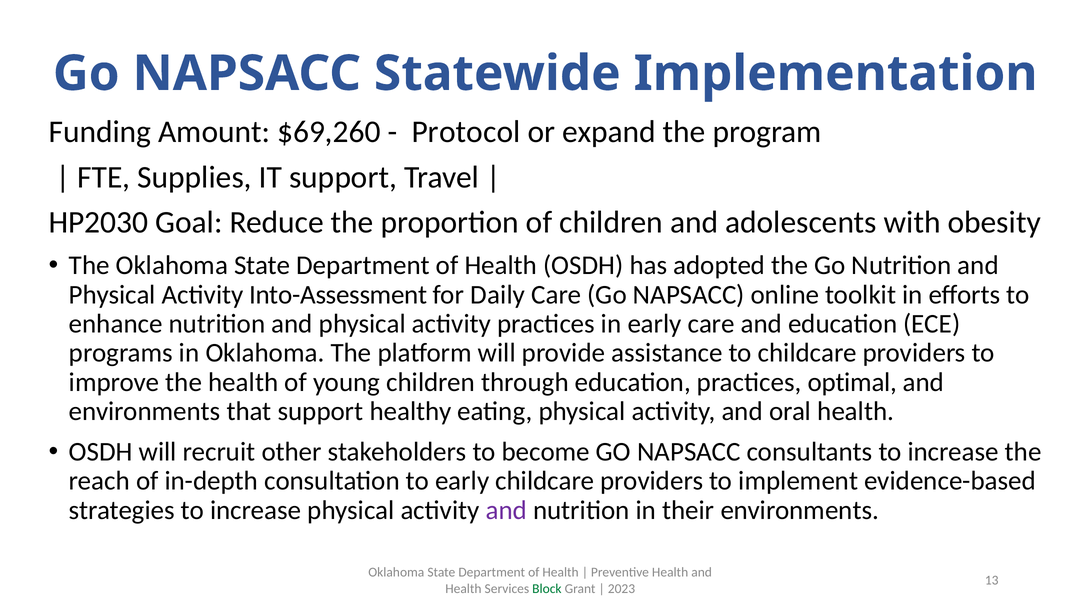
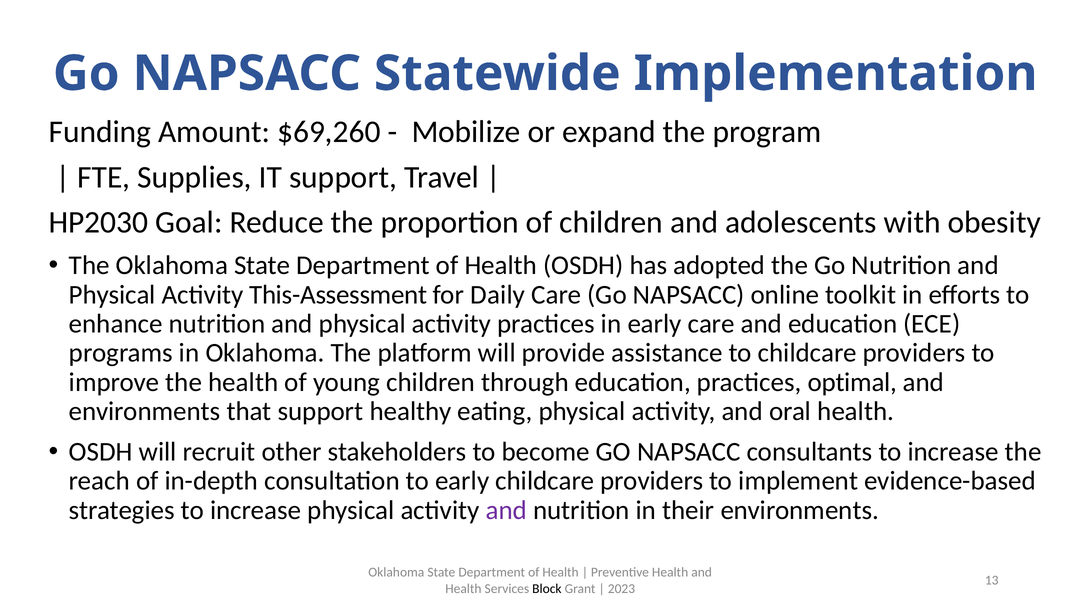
Protocol: Protocol -> Mobilize (466, 132)
Into-Assessment: Into-Assessment -> This-Assessment (338, 295)
Block colour: green -> black (547, 589)
